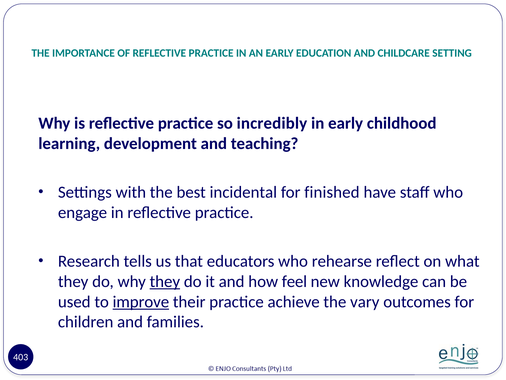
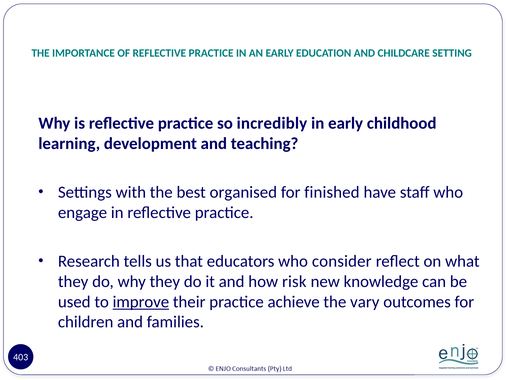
incidental: incidental -> organised (243, 192)
rehearse: rehearse -> consider (342, 261)
they underline: present -> none (165, 281)
feel: feel -> risk (294, 281)
